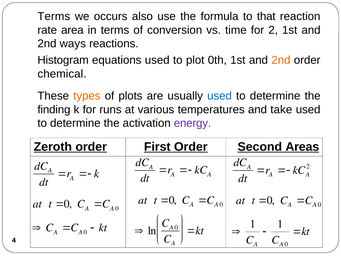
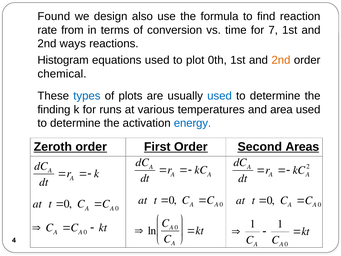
Terms: Terms -> Found (54, 16)
occurs: occurs -> design (111, 16)
that: that -> find (266, 16)
area: area -> from (72, 30)
for 2: 2 -> 7 (273, 30)
types colour: orange -> blue (87, 96)
take: take -> area (281, 109)
energy colour: purple -> blue (192, 123)
